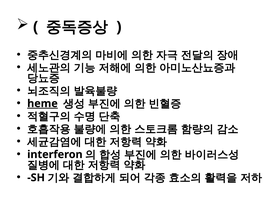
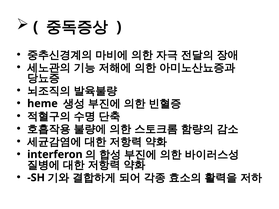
heme underline: present -> none (42, 104)
